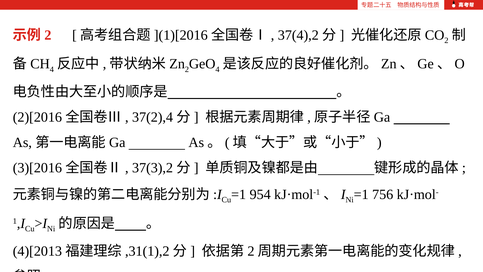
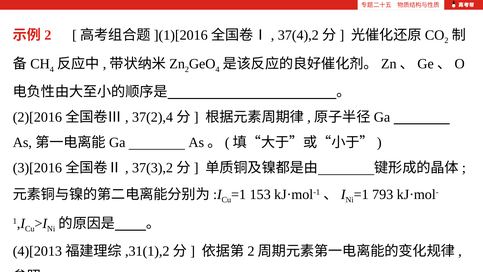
954: 954 -> 153 (260, 194)
756: 756 -> 793 (383, 194)
